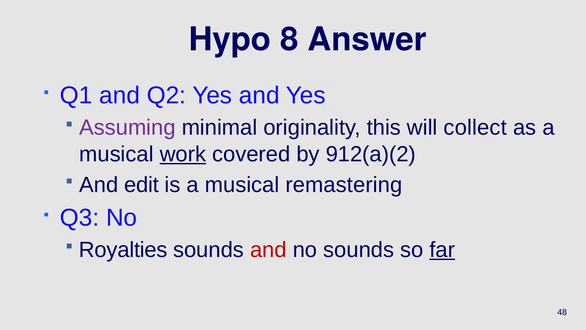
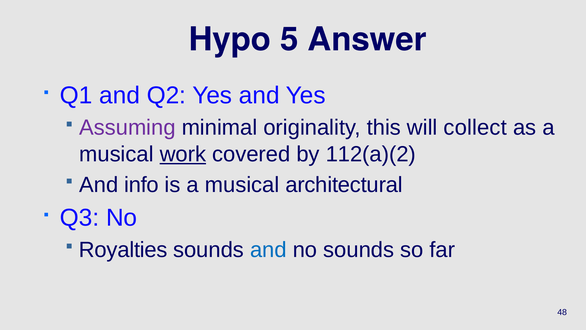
8: 8 -> 5 (289, 40)
912(a)(2: 912(a)(2 -> 112(a)(2 (371, 154)
edit: edit -> info (142, 185)
remastering: remastering -> architectural (344, 185)
and colour: red -> blue (268, 250)
far underline: present -> none (442, 250)
